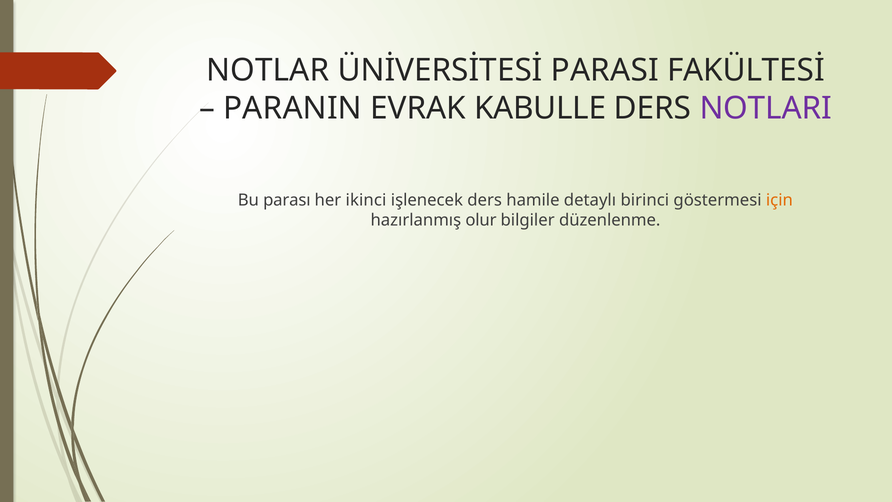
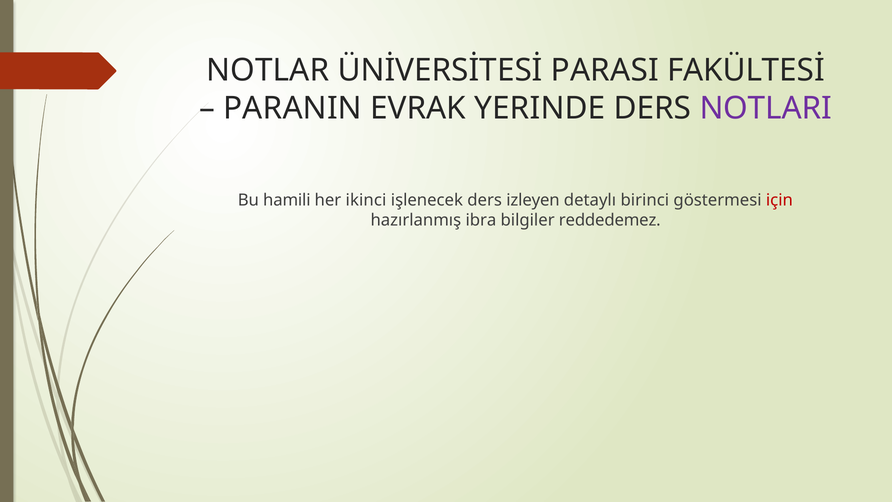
KABULLE: KABULLE -> YERINDE (540, 108)
parası: parası -> hamili (287, 200)
hamile: hamile -> izleyen (533, 200)
için colour: orange -> red (779, 200)
olur: olur -> ibra (481, 220)
düzenlenme: düzenlenme -> reddedemez (610, 220)
